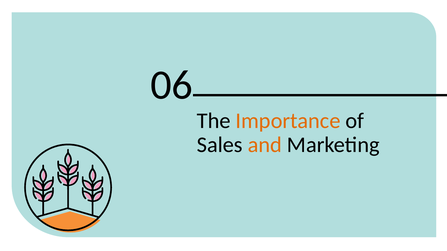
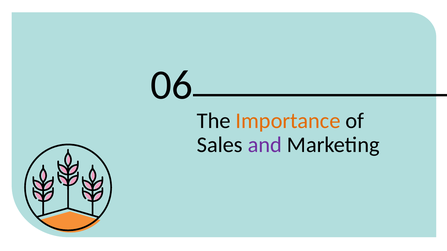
and colour: orange -> purple (265, 145)
